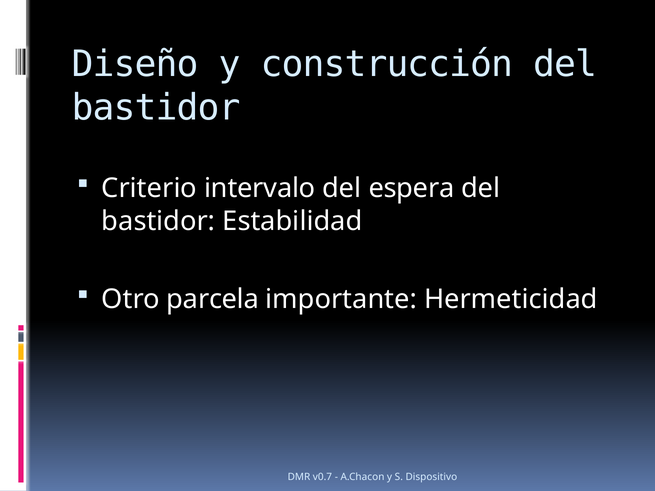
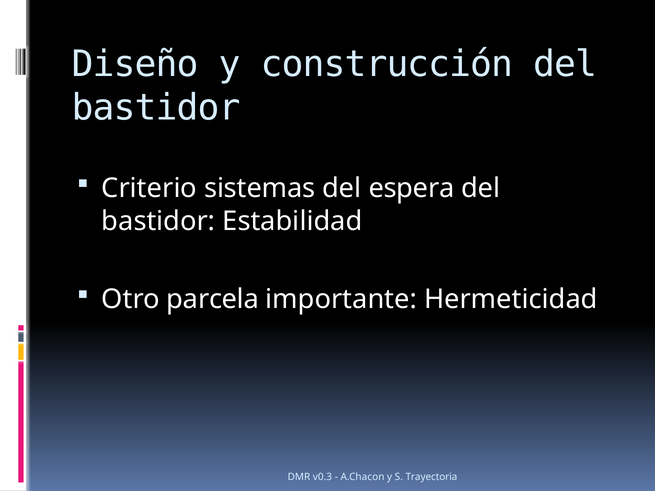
intervalo: intervalo -> sistemas (260, 189)
v0.7: v0.7 -> v0.3 (322, 477)
Dispositivo: Dispositivo -> Trayectoria (431, 477)
